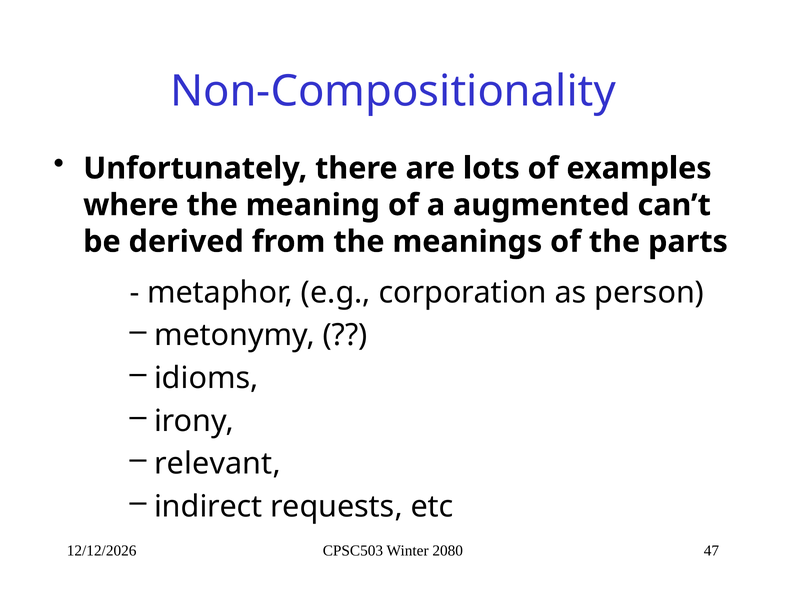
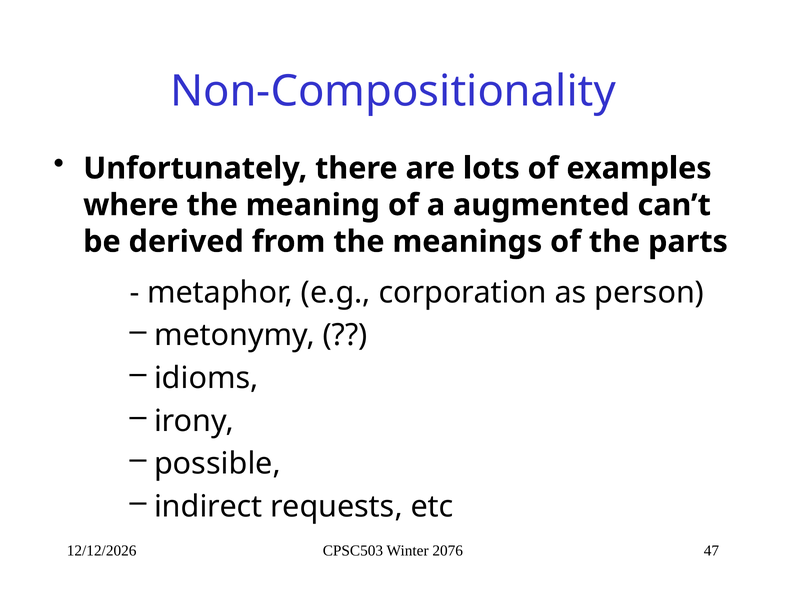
relevant: relevant -> possible (218, 464)
2080: 2080 -> 2076 (448, 551)
